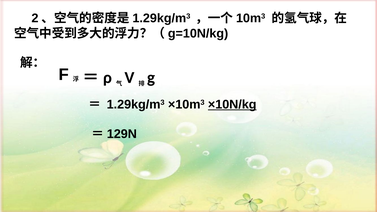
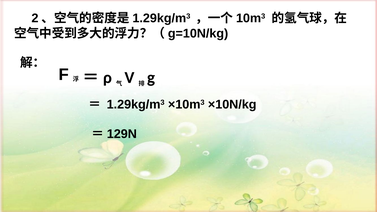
×10N/kg underline: present -> none (232, 104)
